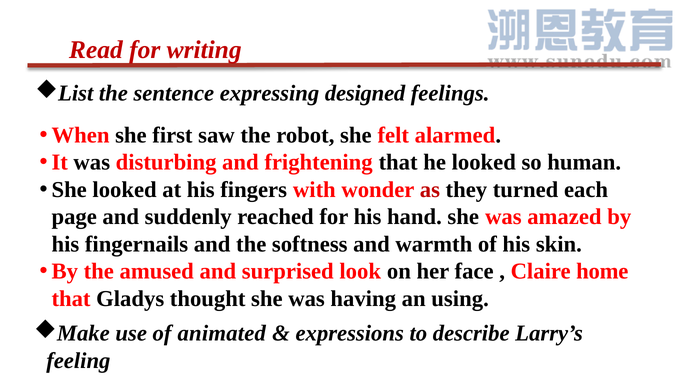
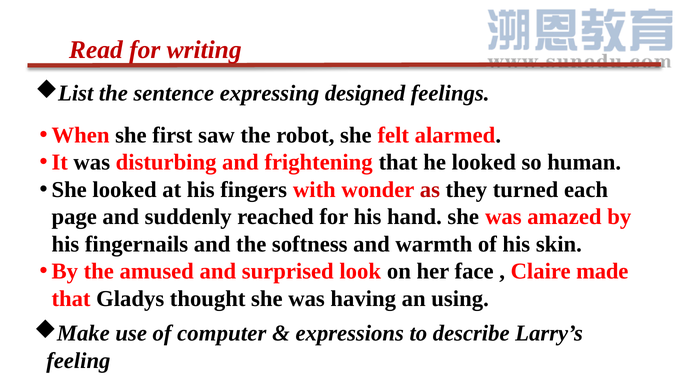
home: home -> made (602, 271)
animated: animated -> computer (222, 333)
